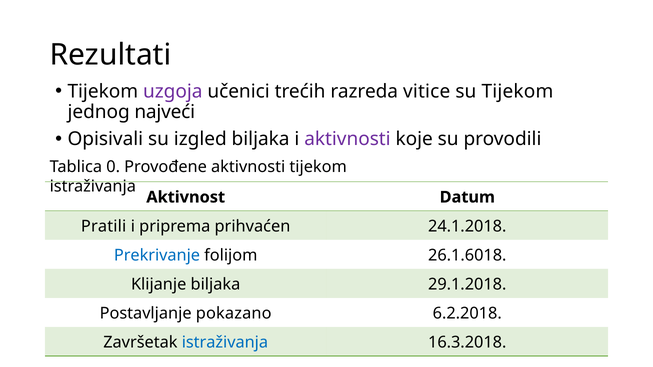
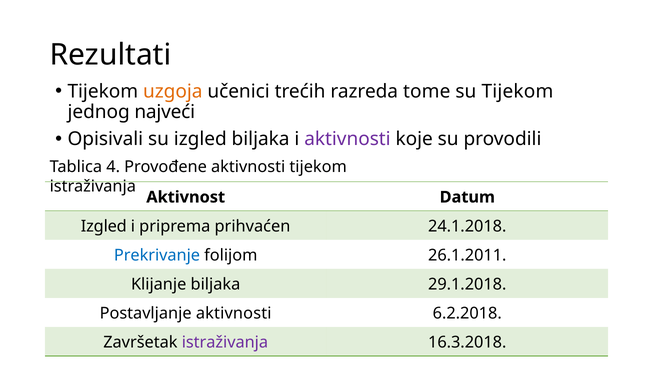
uzgoja colour: purple -> orange (173, 91)
vitice: vitice -> tome (427, 91)
0: 0 -> 4 (113, 167)
Pratili: Pratili -> Izgled (104, 226)
26.1.6018: 26.1.6018 -> 26.1.2011 (467, 255)
Postavljanje pokazano: pokazano -> aktivnosti (234, 314)
istraživanja colour: blue -> purple (225, 343)
